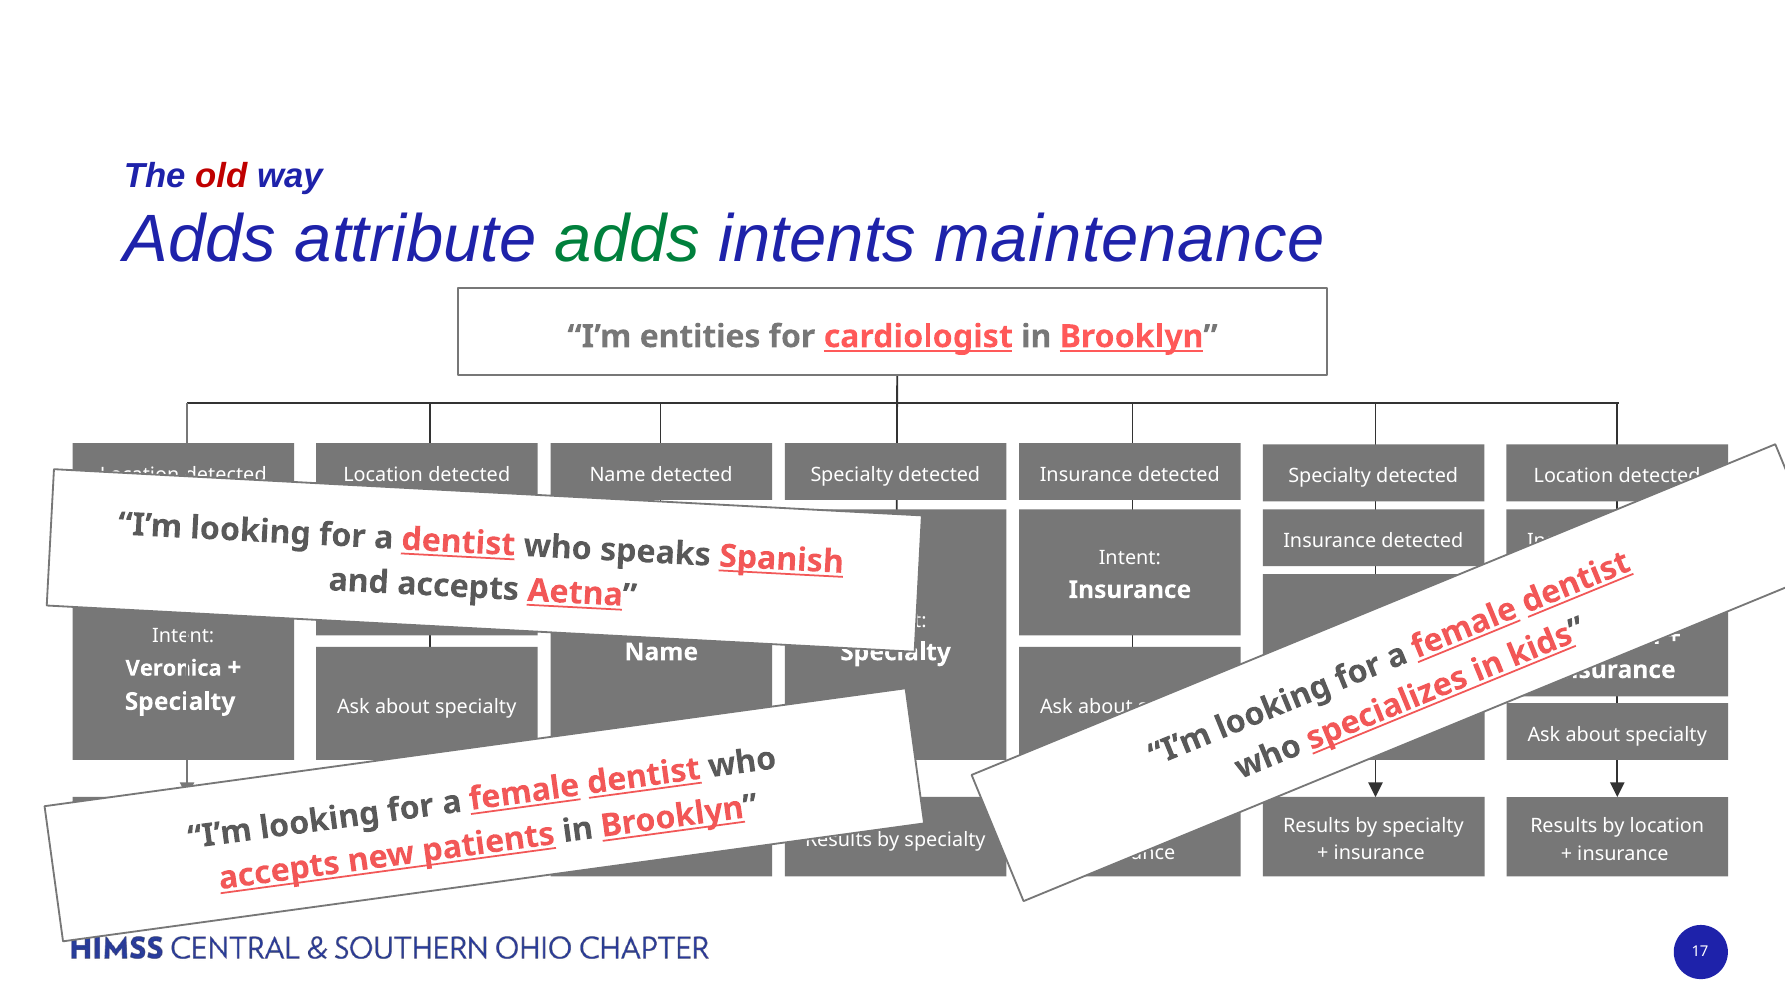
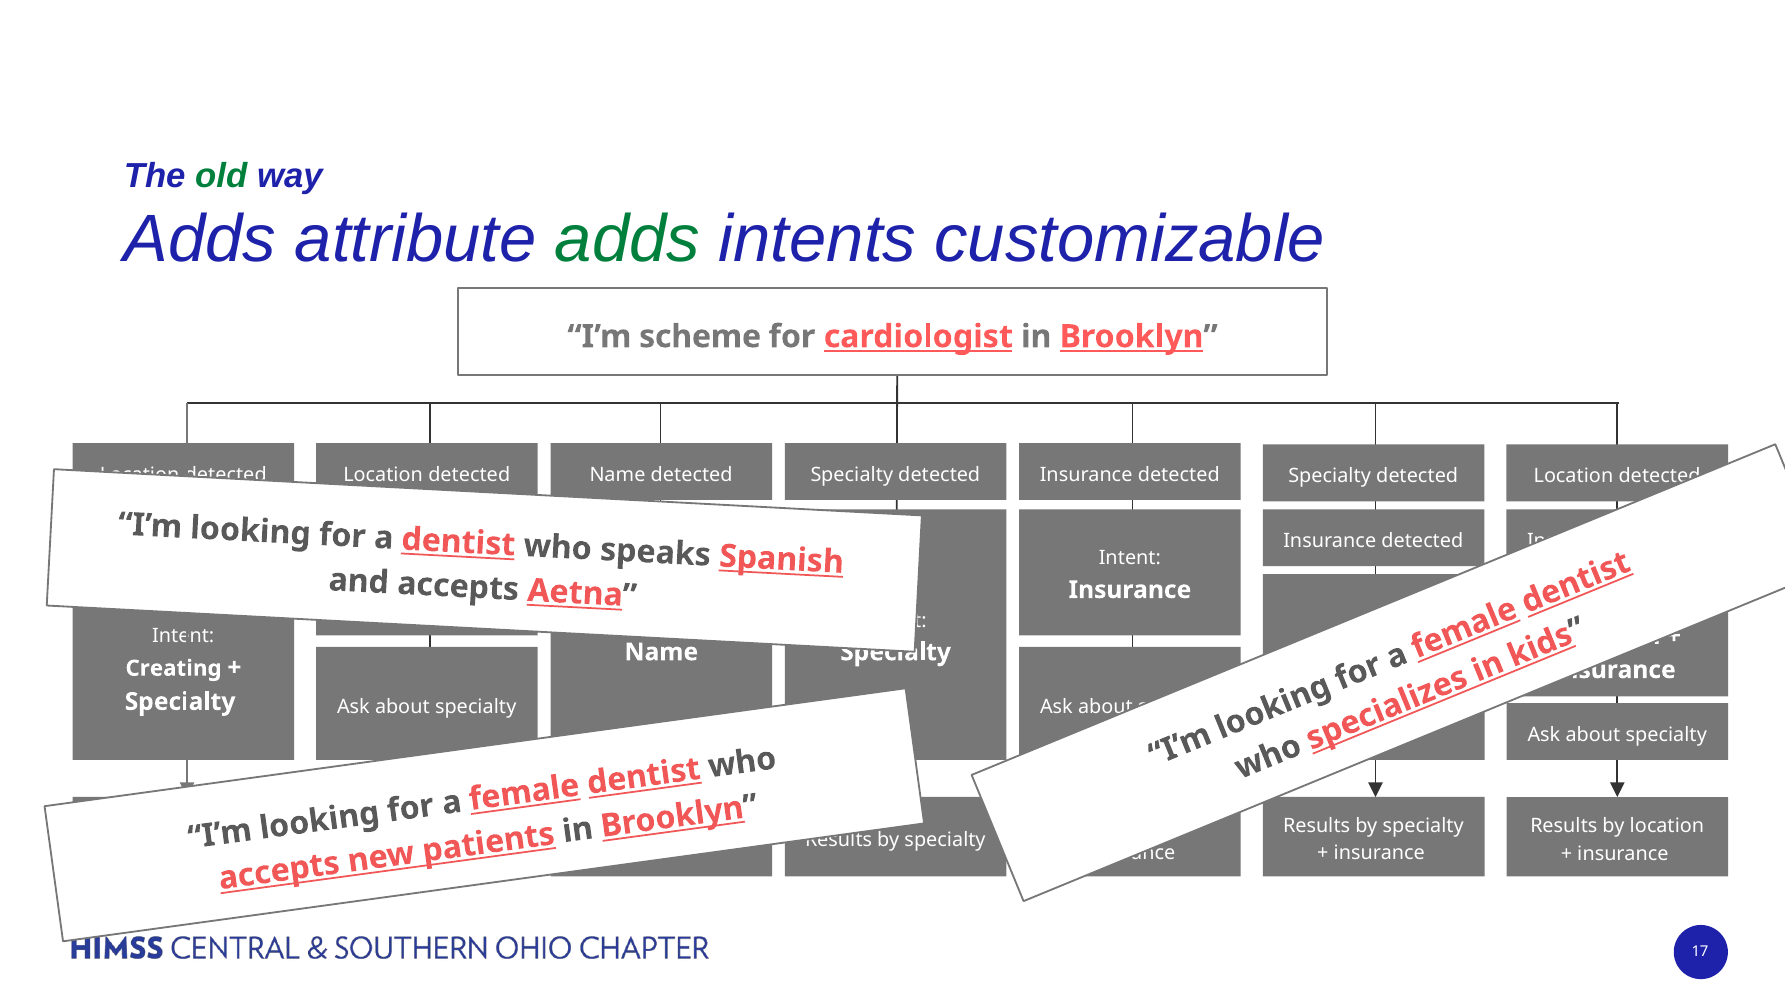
old colour: red -> green (221, 176)
maintenance: maintenance -> customizable (1130, 239)
entities: entities -> scheme (700, 337)
Veronica: Veronica -> Creating (173, 668)
